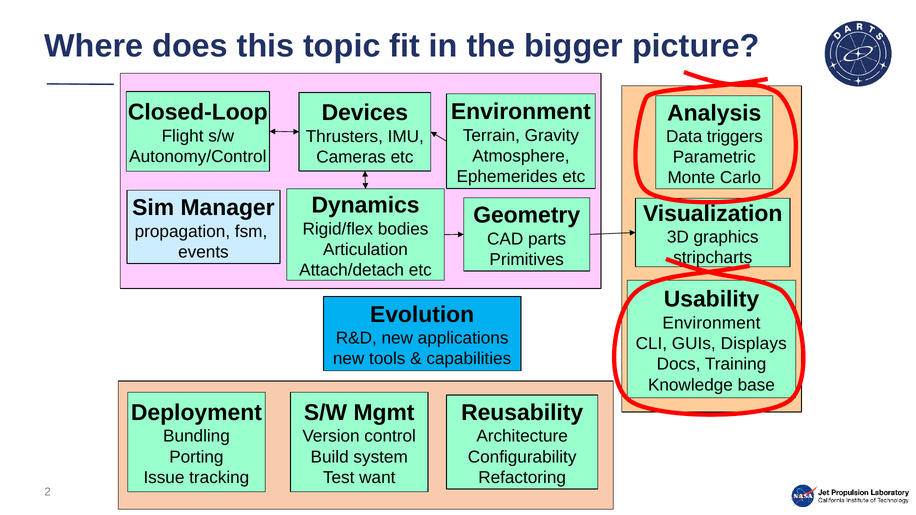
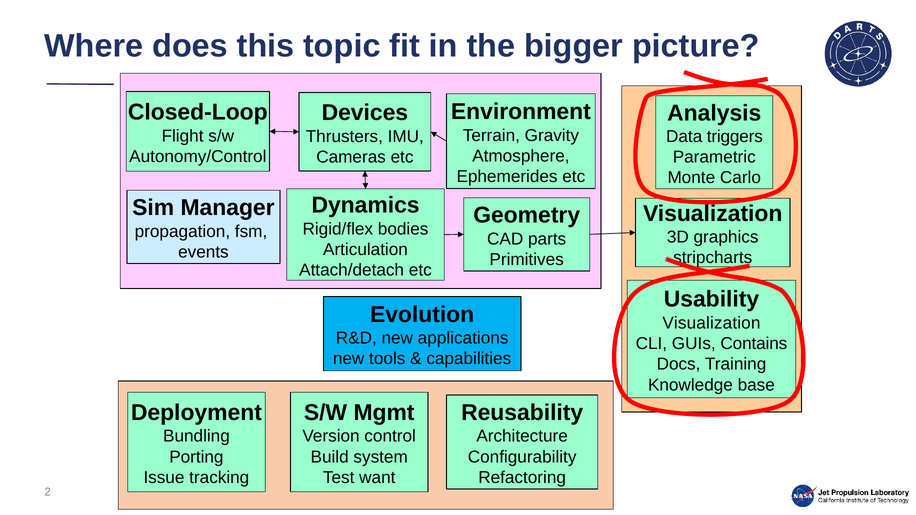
Environment: Environment -> Visualization (711, 323)
Displays: Displays -> Contains (754, 344)
